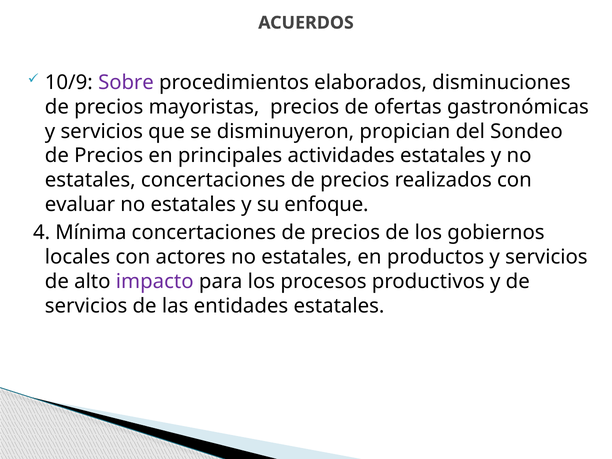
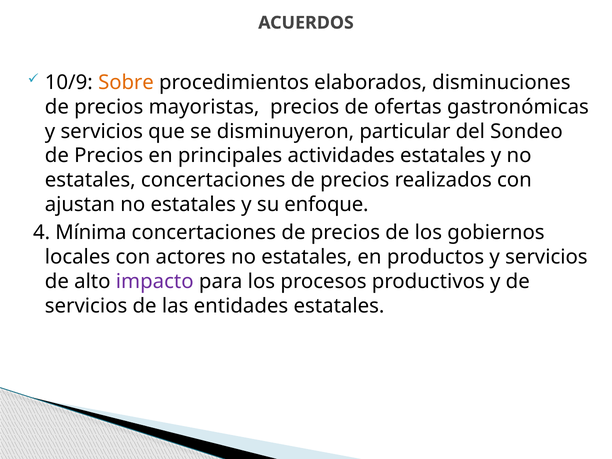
Sobre colour: purple -> orange (126, 82)
propician: propician -> particular (405, 131)
evaluar: evaluar -> ajustan (80, 205)
